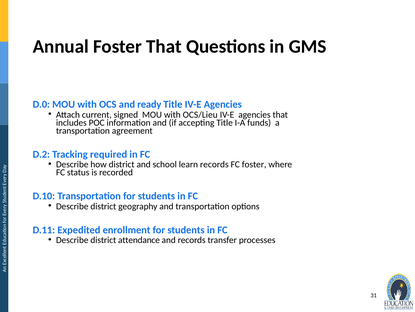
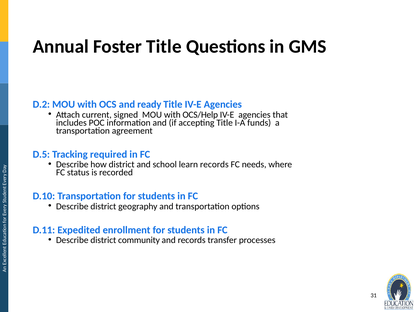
Foster That: That -> Title (164, 47)
D.0: D.0 -> D.2 (41, 104)
OCS/Lieu: OCS/Lieu -> OCS/Help (200, 114)
D.2: D.2 -> D.5 (41, 154)
FC foster: foster -> needs (254, 164)
attendance: attendance -> community (139, 240)
